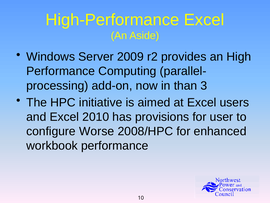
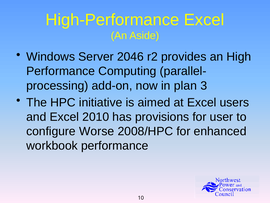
2009: 2009 -> 2046 (130, 57)
than: than -> plan (185, 85)
